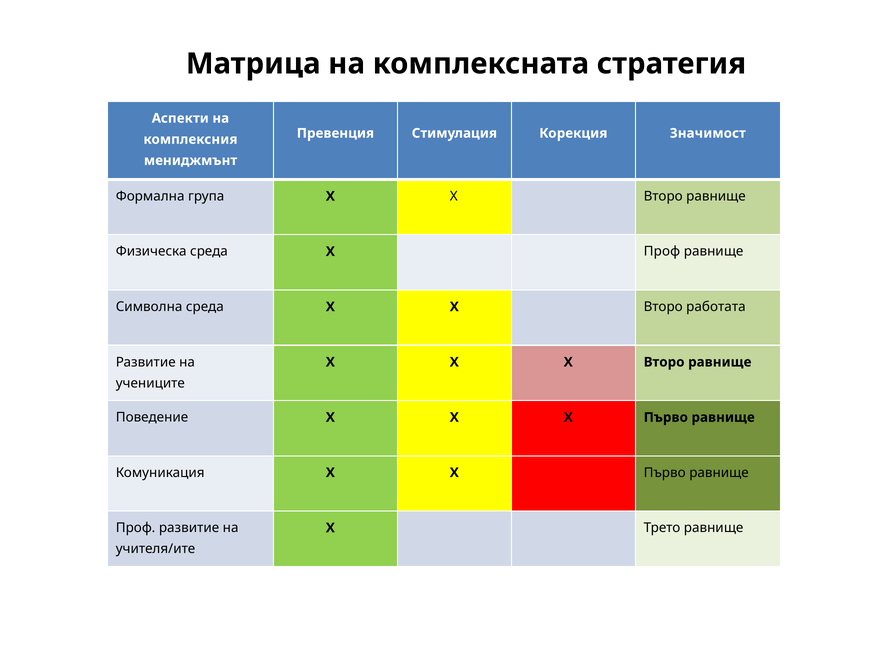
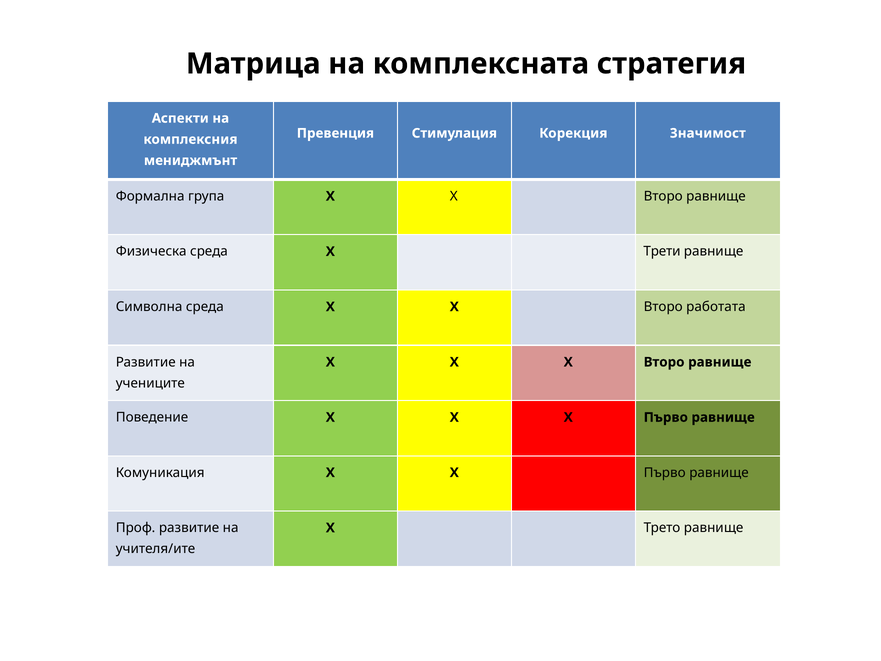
Х Проф: Проф -> Трети (662, 251)
